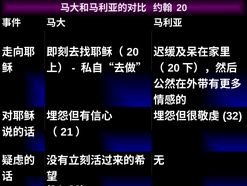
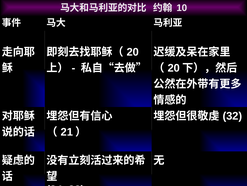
20: 20 -> 10 (182, 8)
